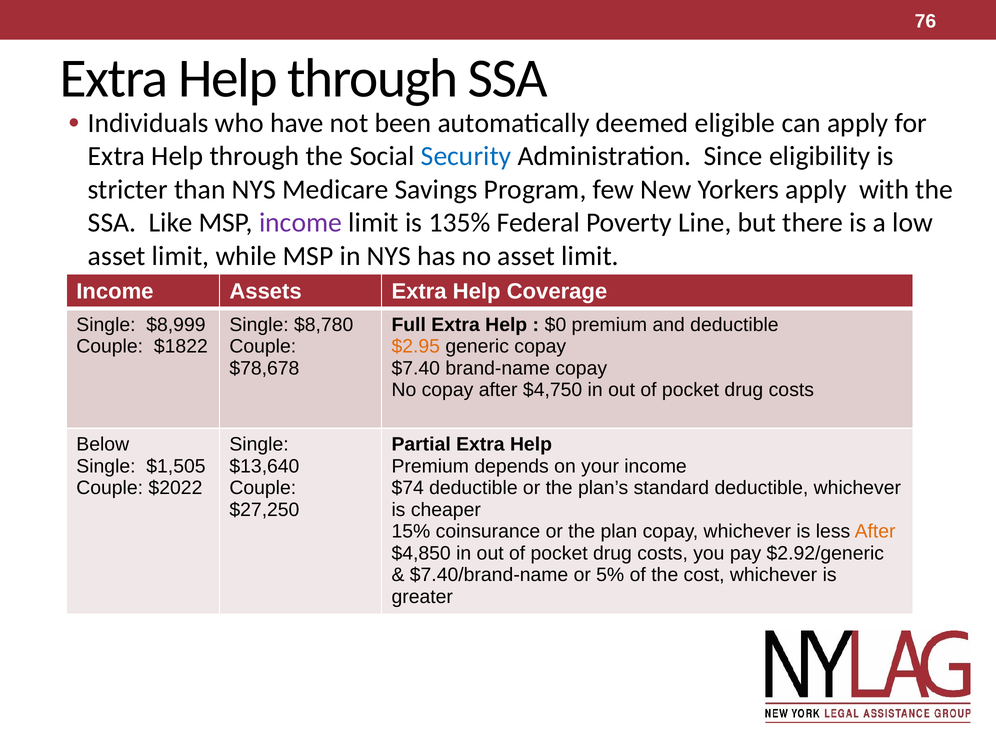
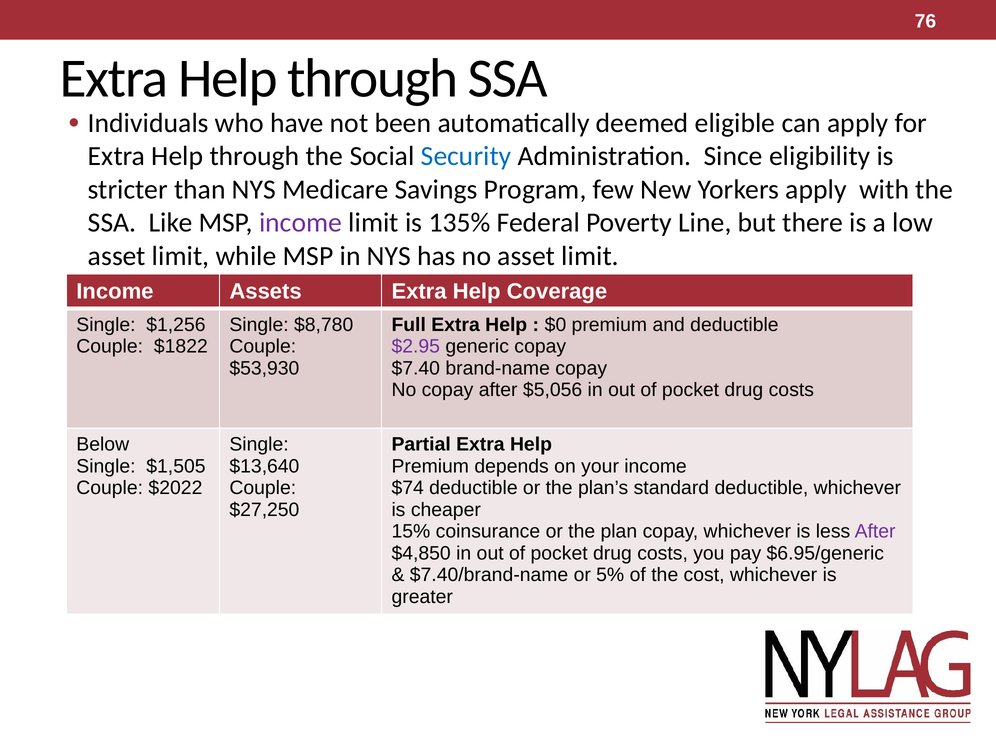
$8,999: $8,999 -> $1,256 (176, 325)
$2.95 colour: orange -> purple (416, 346)
$78,678: $78,678 -> $53,930 (264, 368)
$4,750: $4,750 -> $5,056 (553, 390)
After colour: orange -> purple (875, 531)
$2.92/generic: $2.92/generic -> $6.95/generic (825, 553)
